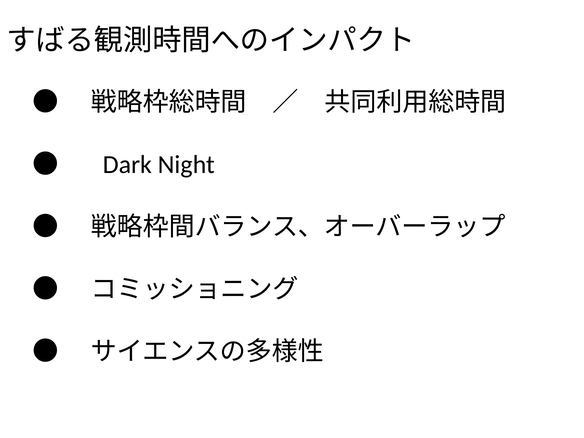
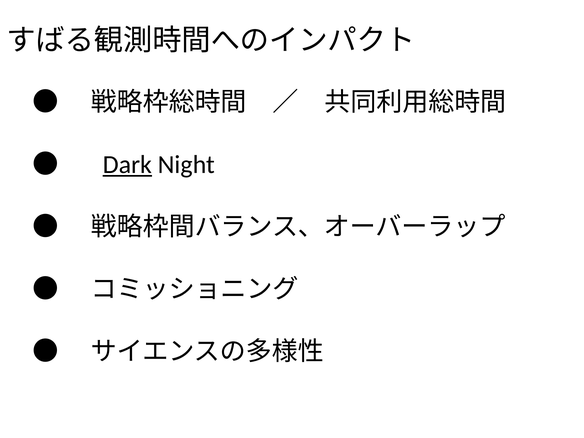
Dark underline: none -> present (127, 165)
